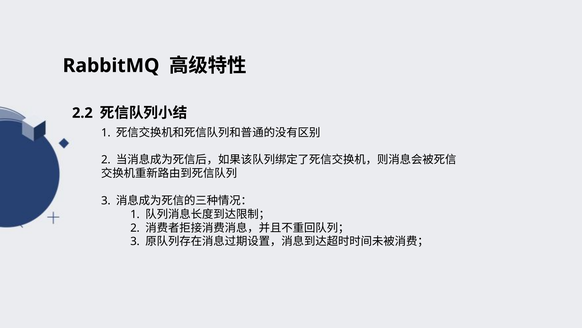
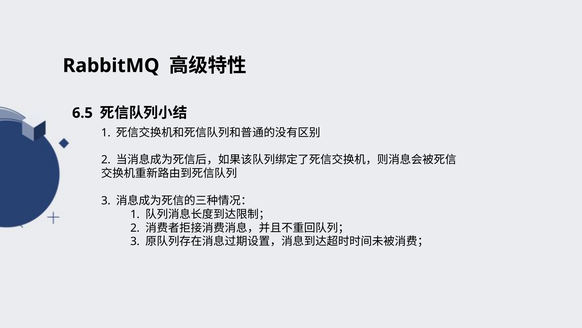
2.2: 2.2 -> 6.5 (82, 113)
